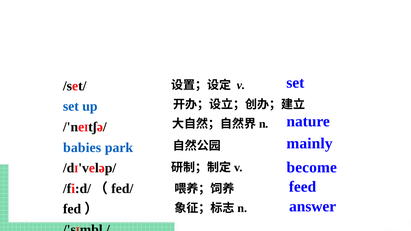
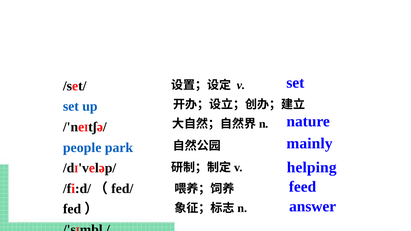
babies: babies -> people (82, 148)
become: become -> helping (312, 168)
